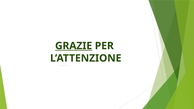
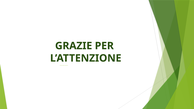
GRAZIE underline: present -> none (74, 46)
